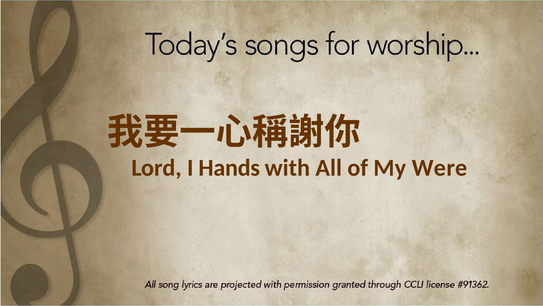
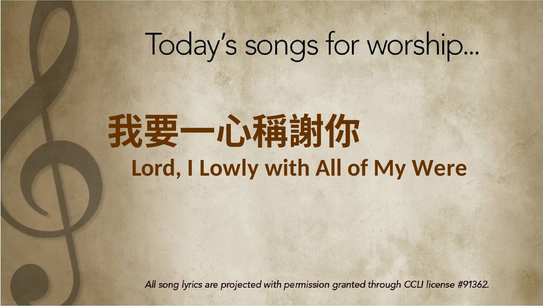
Hands: Hands -> Lowly (229, 168)
